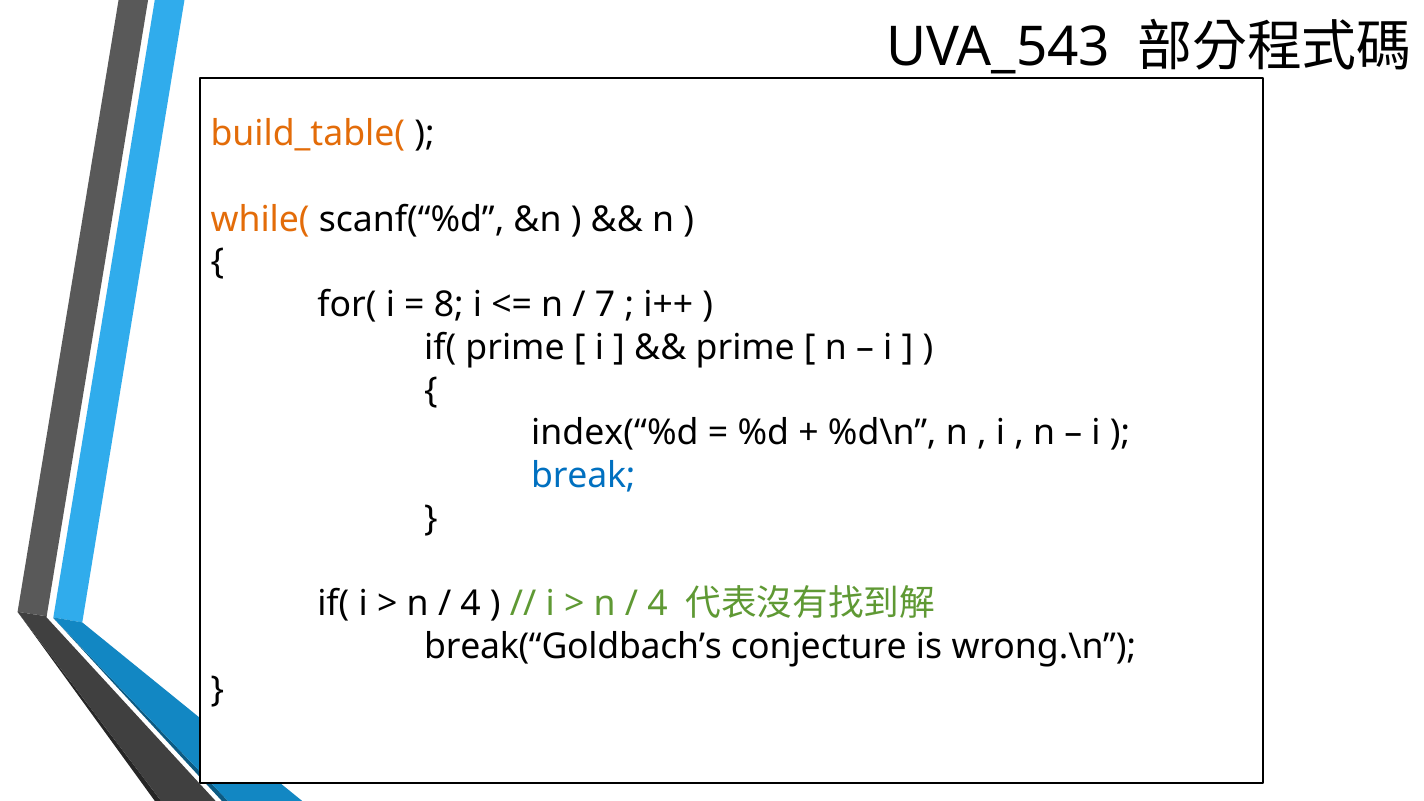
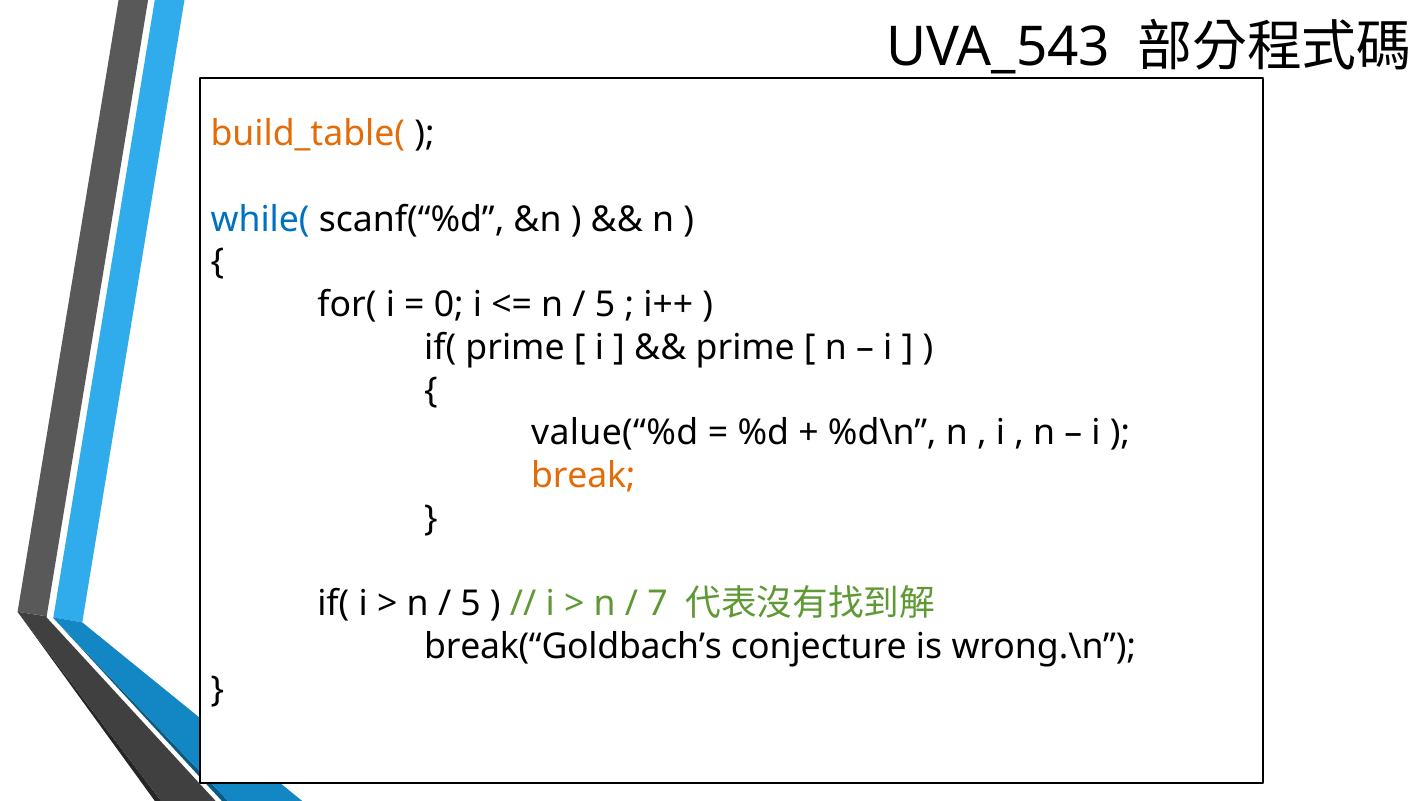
while( colour: orange -> blue (260, 219)
8: 8 -> 0 (449, 305)
7: 7 -> 5 (605, 305)
index(“%d: index(“%d -> value(“%d (615, 433)
break colour: blue -> orange (583, 476)
4: 4 -> 5 (471, 604)
4: 4 -> 7 (658, 604)
